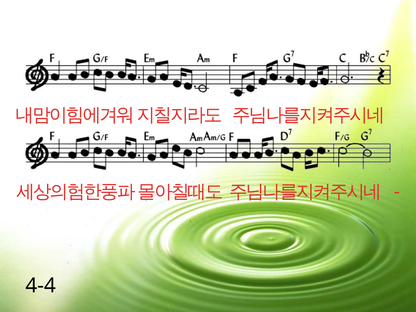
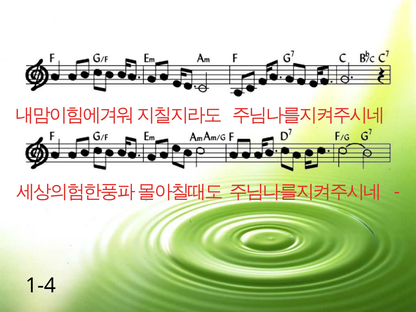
4-4: 4-4 -> 1-4 (41, 286)
